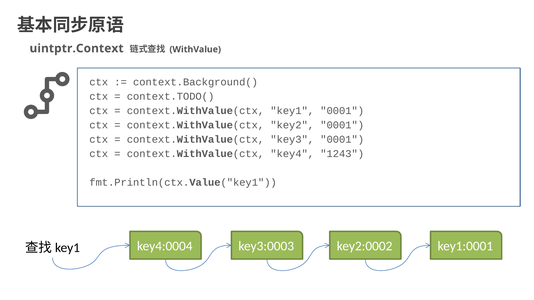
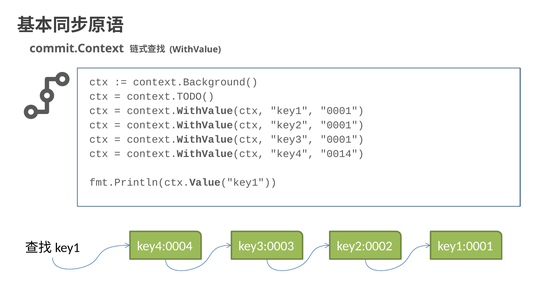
uintptr.Context: uintptr.Context -> commit.Context (77, 48)
1243: 1243 -> 0014 (342, 154)
